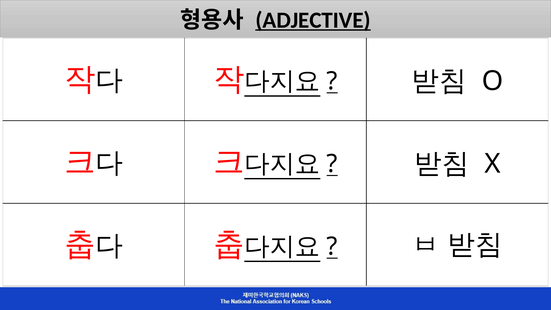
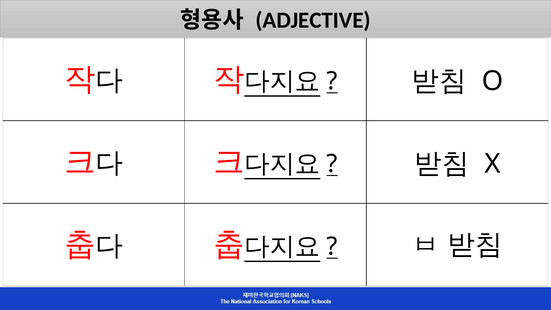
ADJECTIVE underline: present -> none (313, 20)
